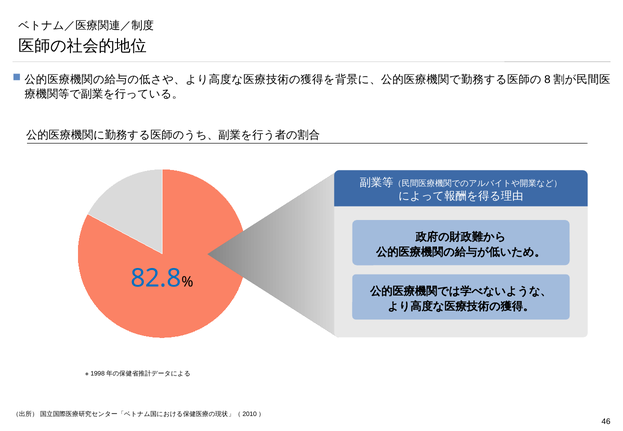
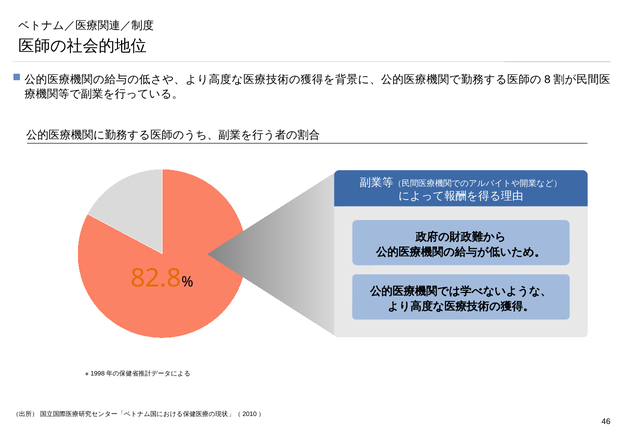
82.8 colour: blue -> orange (156, 279)
